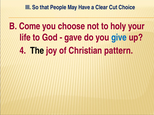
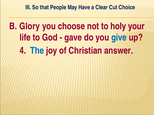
Come: Come -> Glory (30, 26)
The colour: black -> blue (37, 51)
pattern: pattern -> answer (119, 51)
